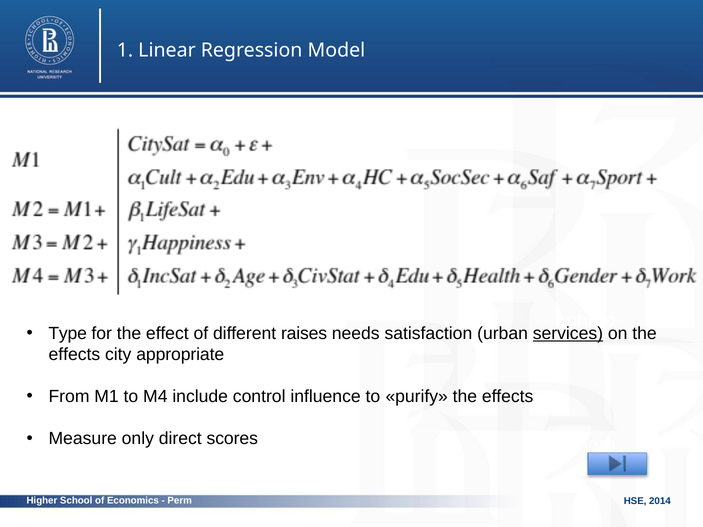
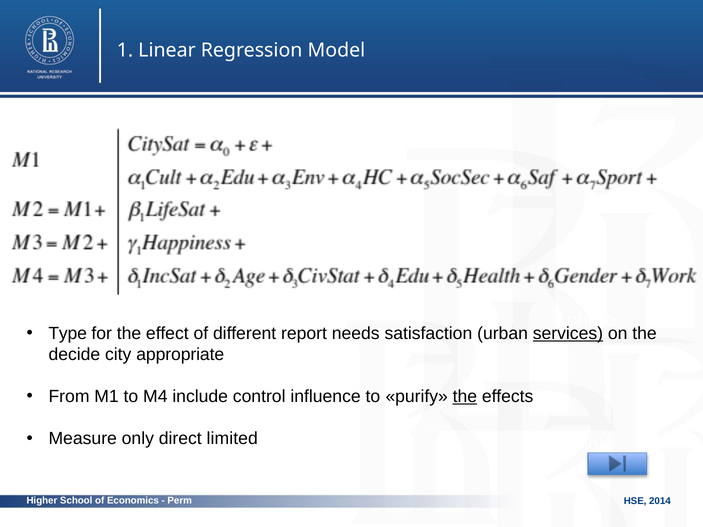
raises: raises -> report (304, 333)
effects: effects -> decide (74, 355)
the underline: none -> present (465, 397)
scores: scores -> limited (232, 439)
